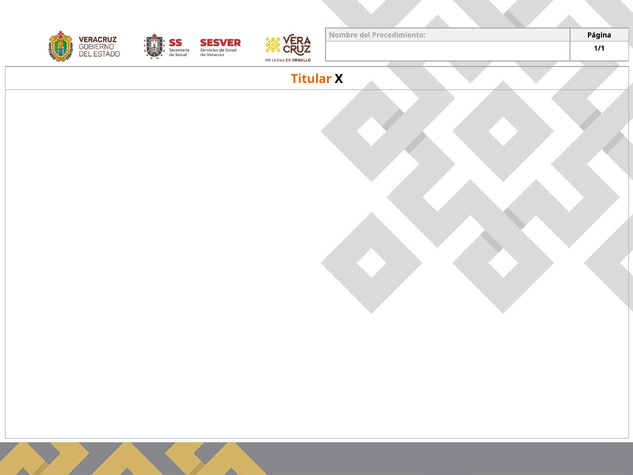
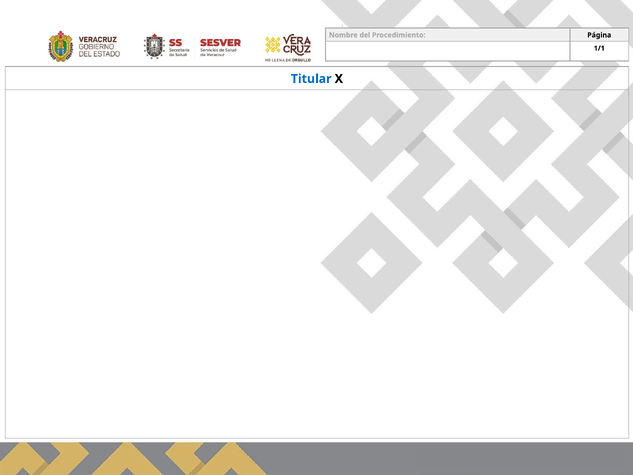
Titular colour: orange -> blue (311, 79)
